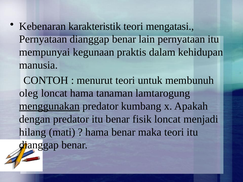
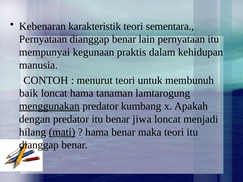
mengatasi: mengatasi -> sementara (170, 26)
oleg: oleg -> baik (29, 93)
fisik: fisik -> jiwa (142, 119)
mati underline: none -> present (62, 132)
